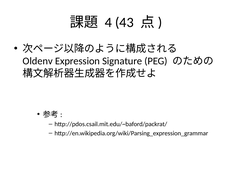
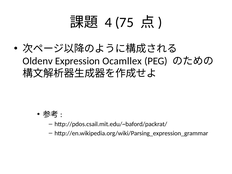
43: 43 -> 75 (124, 22)
Signature: Signature -> Ocamllex (122, 61)
